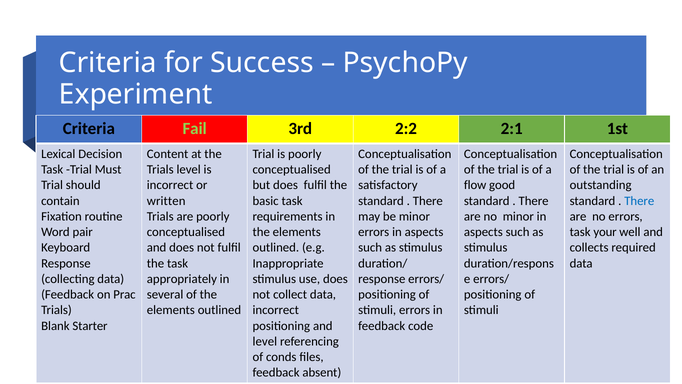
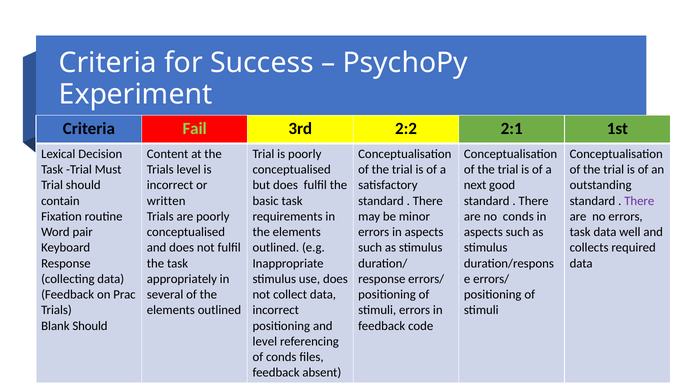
flow: flow -> next (475, 185)
There colour: blue -> purple (639, 201)
no minor: minor -> conds (518, 216)
task your: your -> data (605, 232)
Blank Starter: Starter -> Should (90, 326)
